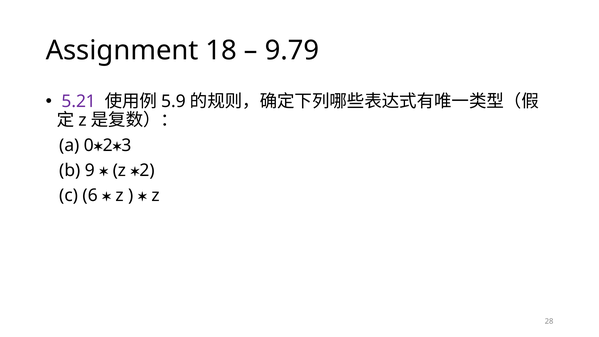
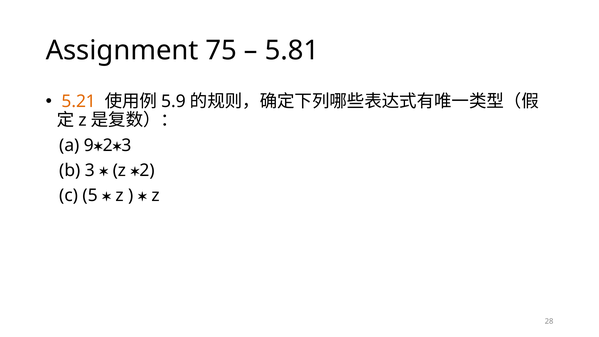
18: 18 -> 75 (221, 50)
9.79: 9.79 -> 5.81 (292, 50)
5.21 colour: purple -> orange (79, 101)
0: 0 -> 9 (89, 145)
b 9: 9 -> 3 (90, 170)
6: 6 -> 5 (90, 195)
